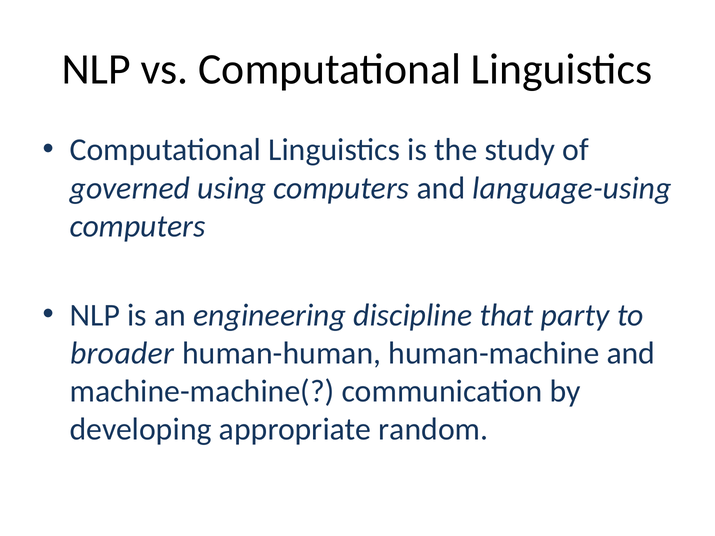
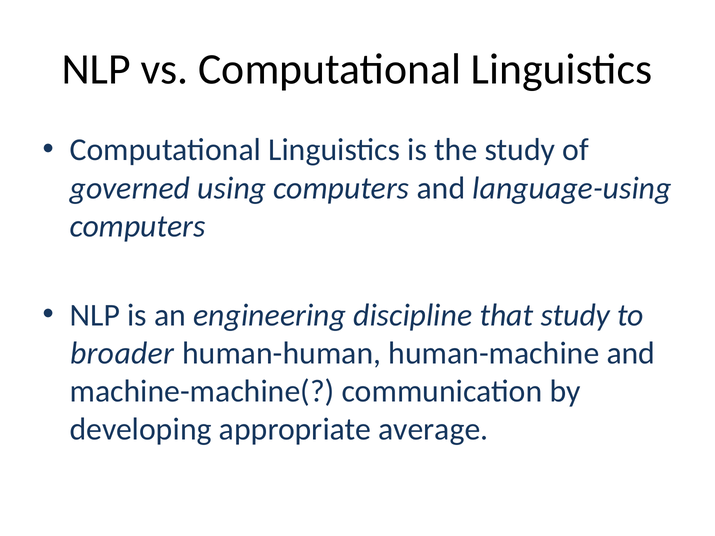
that party: party -> study (575, 315)
random: random -> average (433, 430)
